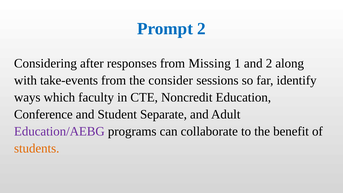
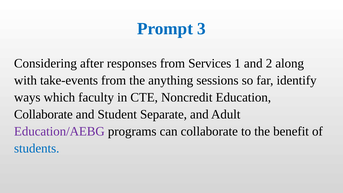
Prompt 2: 2 -> 3 (202, 29)
Missing: Missing -> Services (210, 63)
consider: consider -> anything (171, 80)
Conference: Conference -> Collaborate (43, 114)
students colour: orange -> blue (37, 148)
